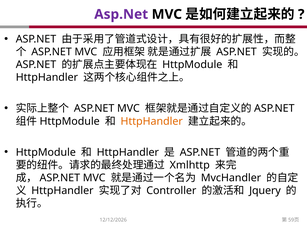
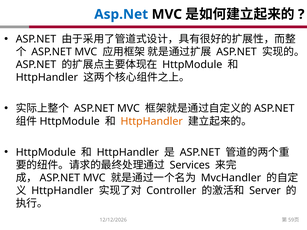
Asp.Net colour: purple -> blue (121, 14)
Xmlhttp: Xmlhttp -> Services (190, 165)
Jquery: Jquery -> Server (265, 191)
